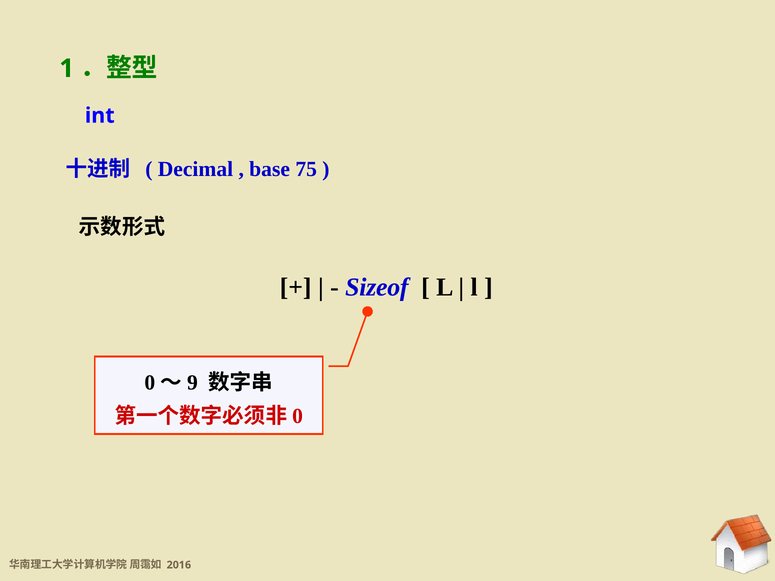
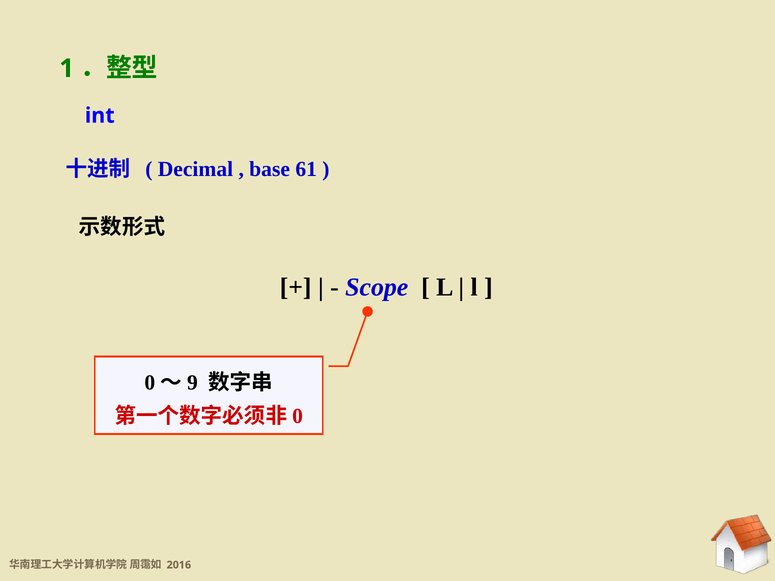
75: 75 -> 61 (306, 169)
Sizeof: Sizeof -> Scope (377, 287)
